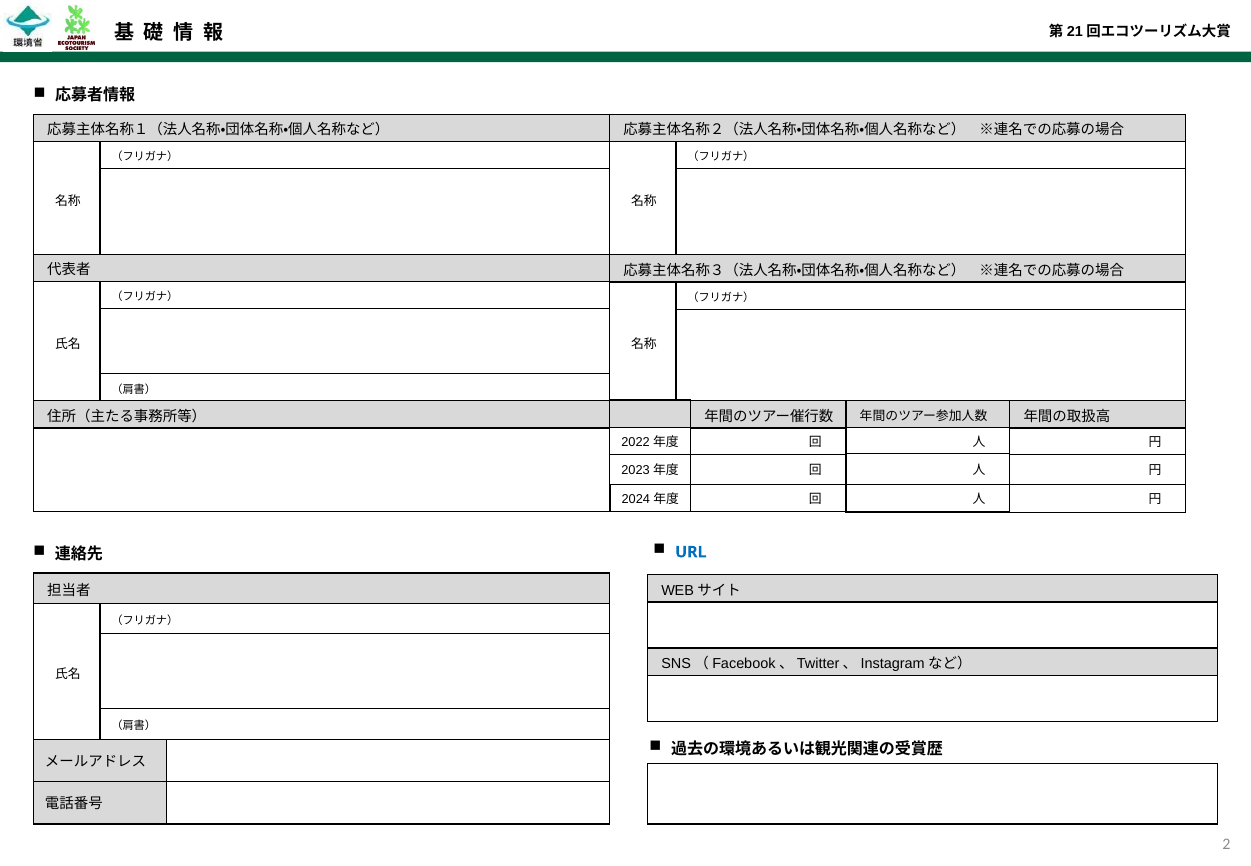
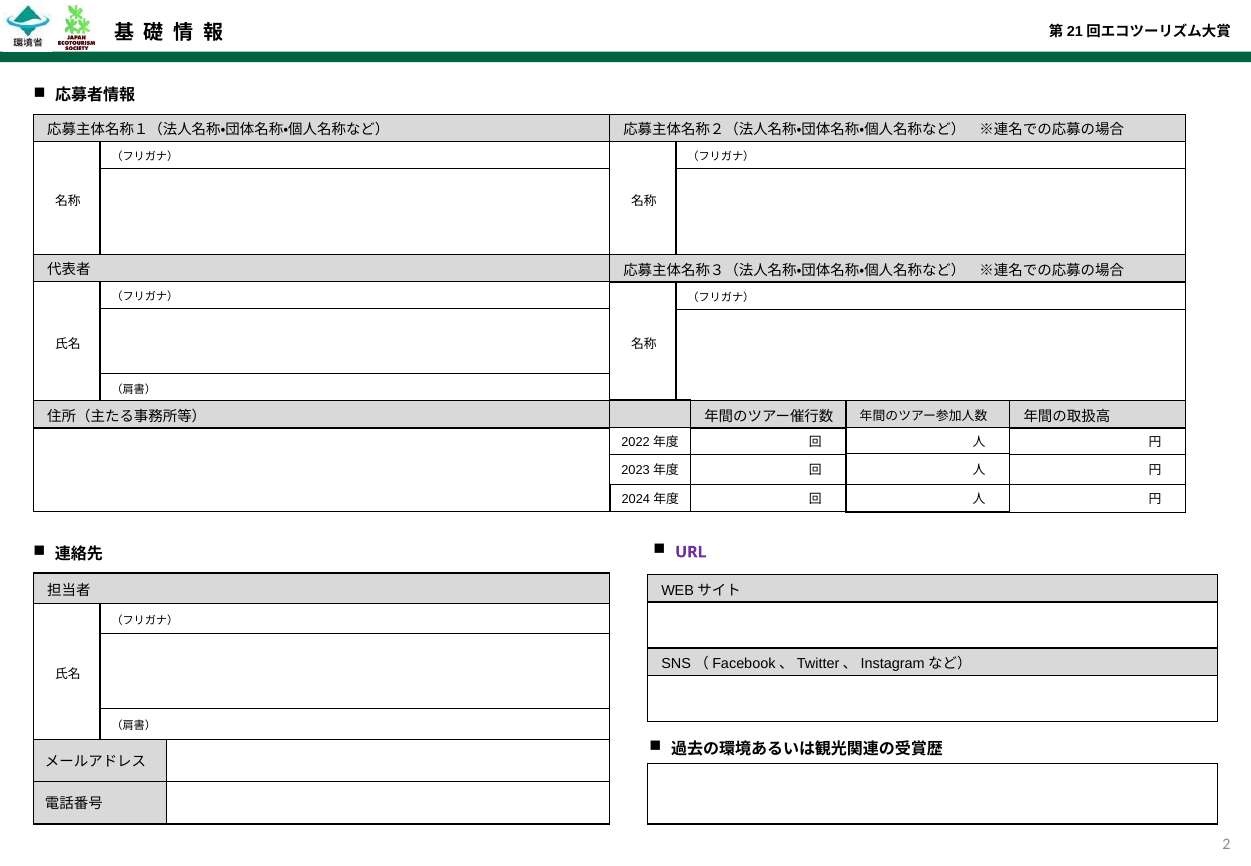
URL colour: blue -> purple (691, 552)
